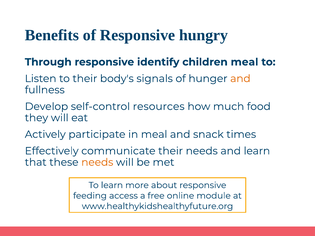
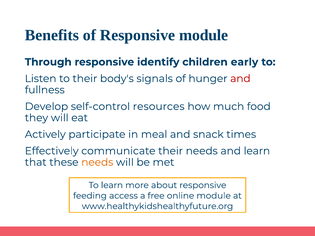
Responsive hungry: hungry -> module (204, 35)
children meal: meal -> early (245, 62)
and colour: orange -> red (240, 79)
